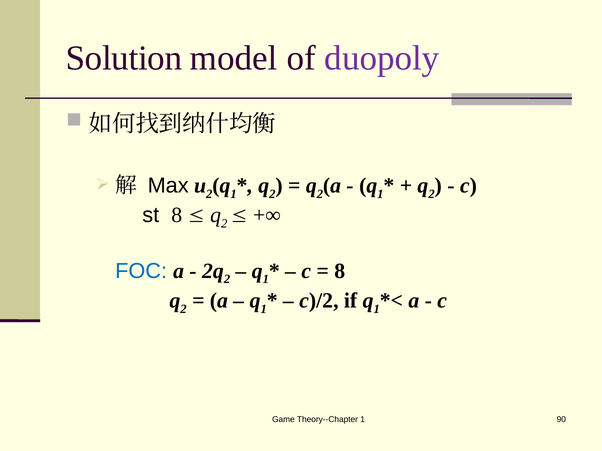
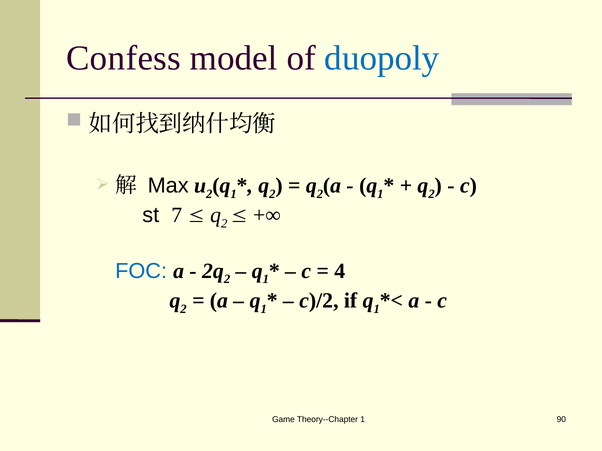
Solution: Solution -> Confess (124, 58)
duopoly colour: purple -> blue (382, 58)
st 8: 8 -> 7 (177, 215)
8: 8 -> 4 (340, 271)
